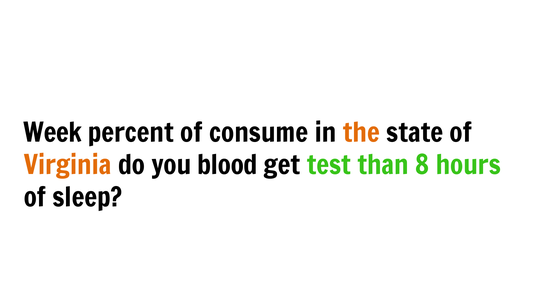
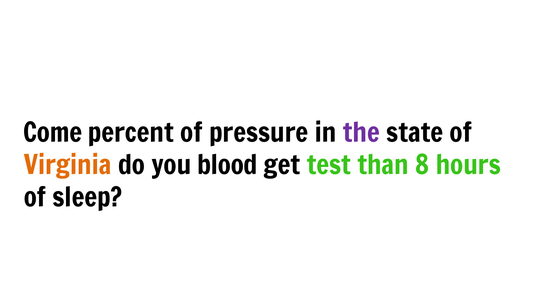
Week: Week -> Come (53, 133)
consume: consume -> pressure (259, 133)
the colour: orange -> purple (361, 133)
